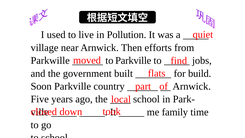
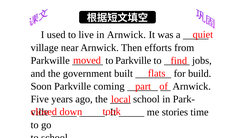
in Pollution: Pollution -> Arnwick (126, 35)
country: country -> coming (109, 86)
family: family -> stories (175, 112)
